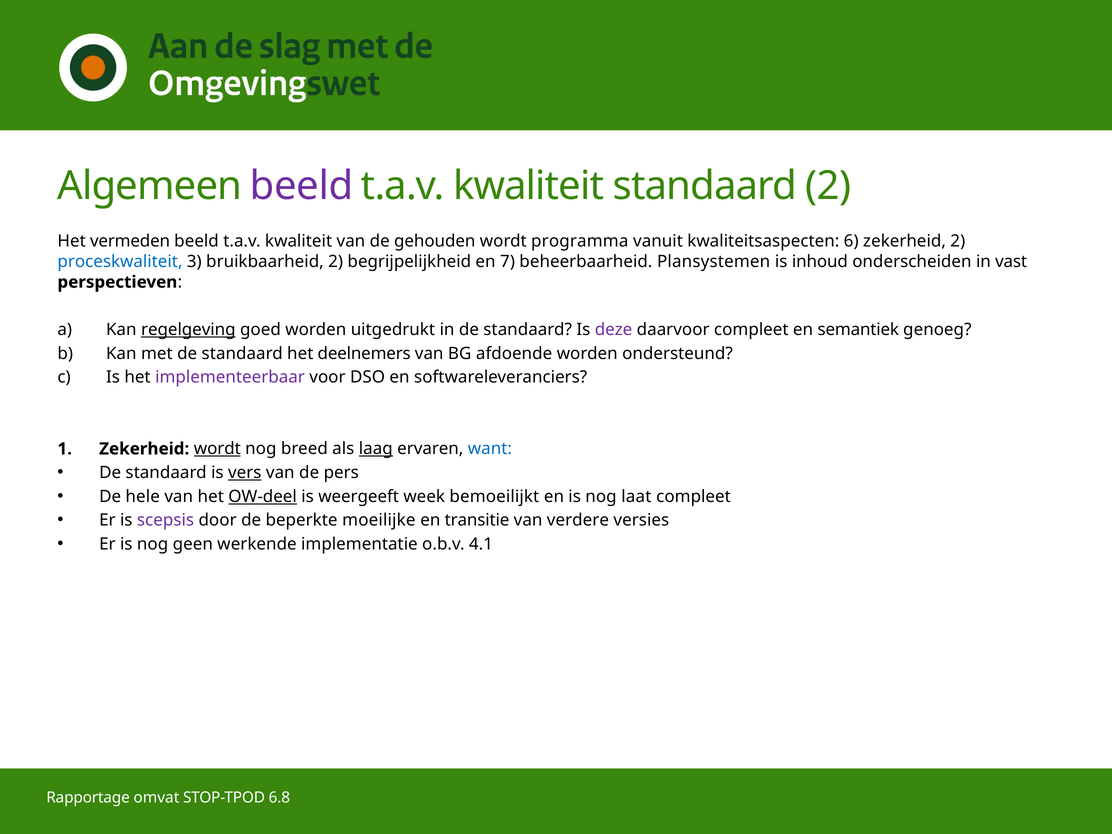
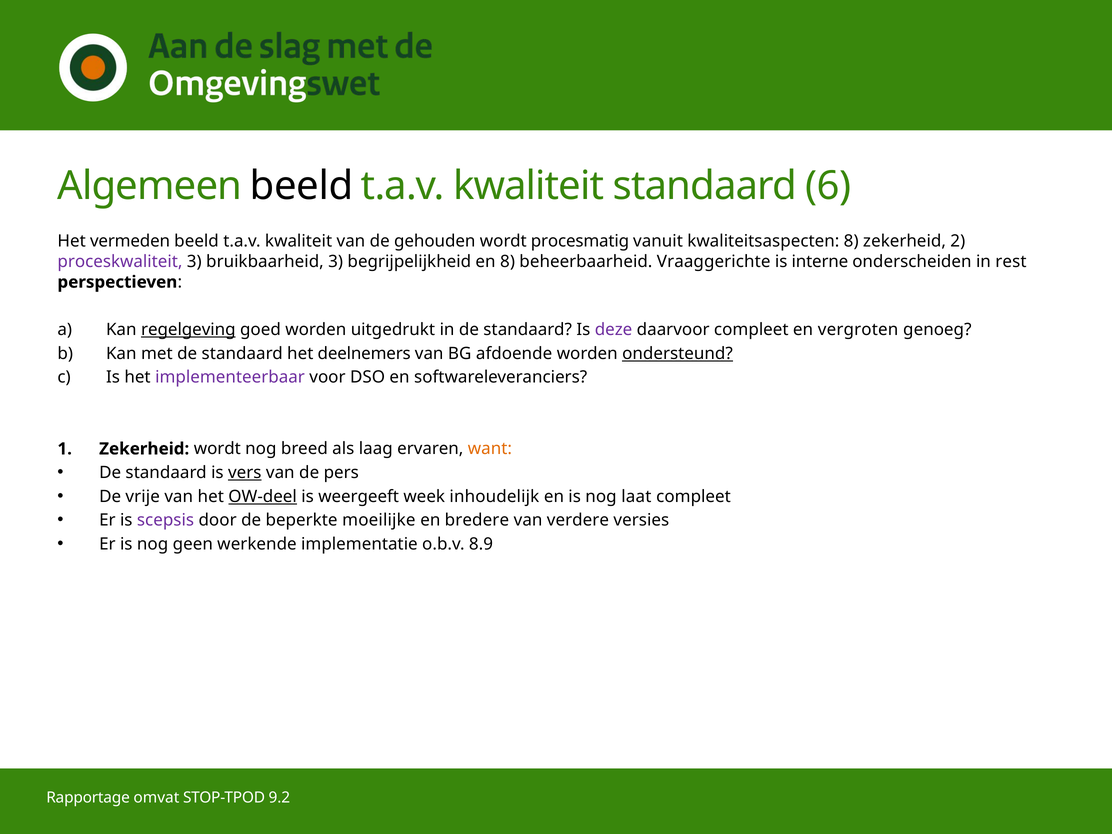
beeld colour: purple -> black (302, 186)
standaard 2: 2 -> 6 (828, 186)
programma: programma -> procesmatig (580, 241)
kwaliteitsaspecten 6: 6 -> 8 (851, 241)
proceskwaliteit colour: blue -> purple (120, 262)
bruikbaarheid 2: 2 -> 3 (336, 262)
en 7: 7 -> 8 (508, 262)
Plansystemen: Plansystemen -> Vraaggerichte (714, 262)
inhoud: inhoud -> interne (820, 262)
vast: vast -> rest (1011, 262)
semantiek: semantiek -> vergroten (858, 330)
ondersteund underline: none -> present (677, 354)
wordt underline: present -> none (217, 449)
laag underline: present -> none (376, 449)
want colour: blue -> orange (490, 449)
hele: hele -> vrije (143, 496)
bemoeilijkt: bemoeilijkt -> inhoudelijk (494, 496)
transitie: transitie -> bredere (477, 520)
4.1: 4.1 -> 8.9 (481, 544)
6.8: 6.8 -> 9.2 (279, 798)
